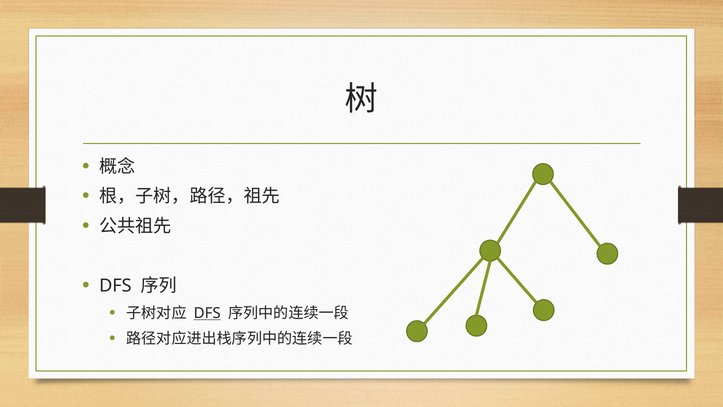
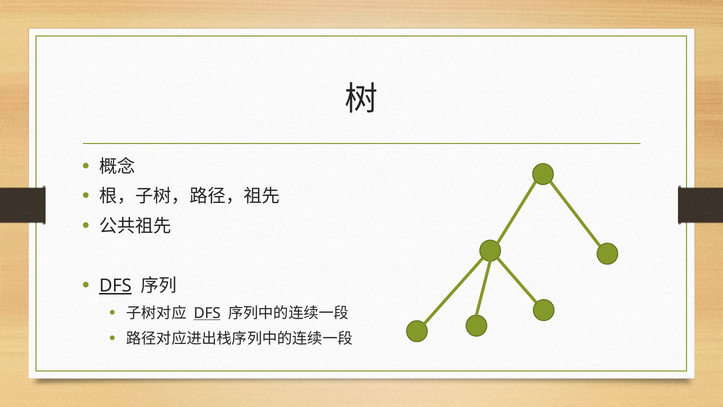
DFS underline: none -> present (115, 286)
